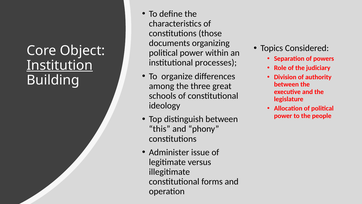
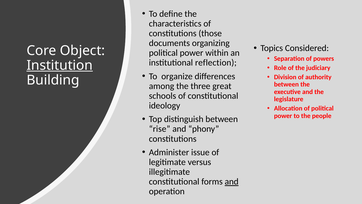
processes: processes -> reflection (216, 63)
this: this -> rise (160, 129)
and underline: none -> present (232, 181)
